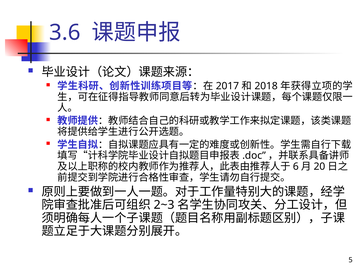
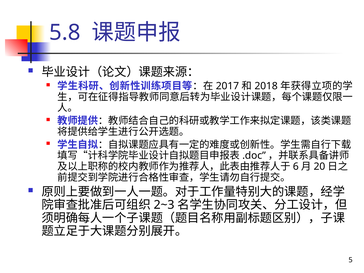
3.6: 3.6 -> 5.8 (65, 32)
